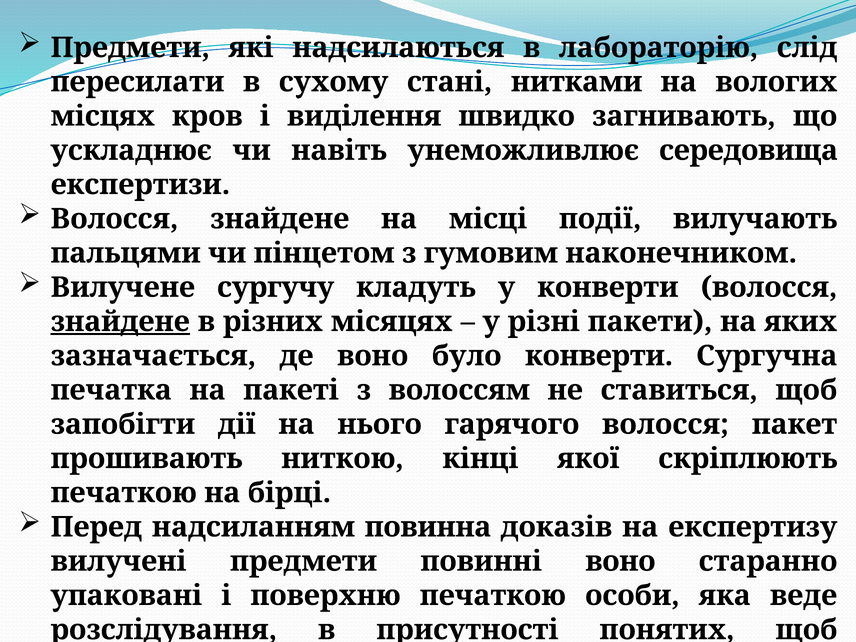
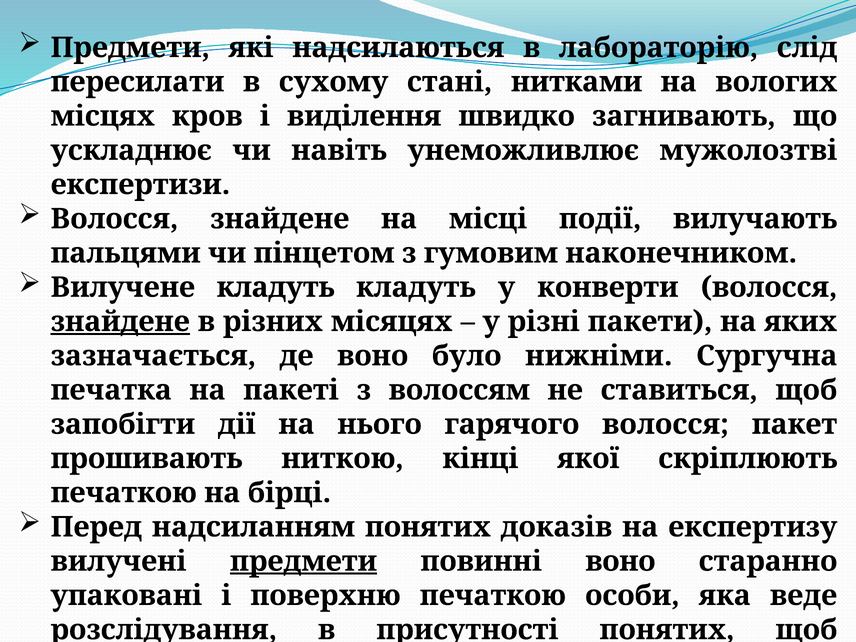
середовища: середовища -> мужолозтві (748, 150)
Вилучене сургучу: сургучу -> кладуть (276, 287)
було конверти: конверти -> нижніми (599, 356)
надсиланням повинна: повинна -> понятих (428, 527)
предмети underline: none -> present (304, 561)
